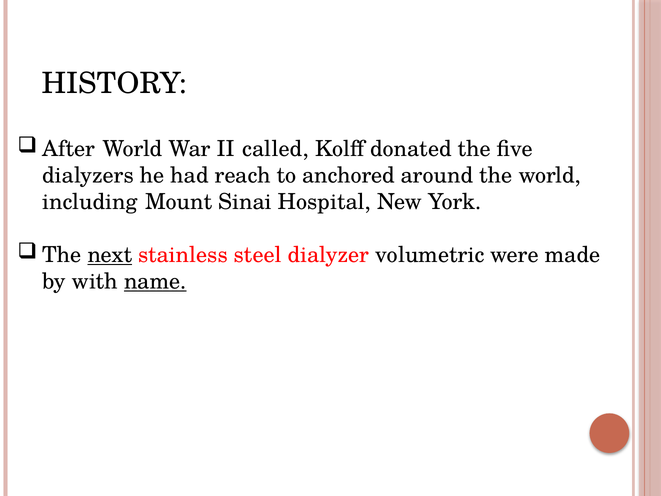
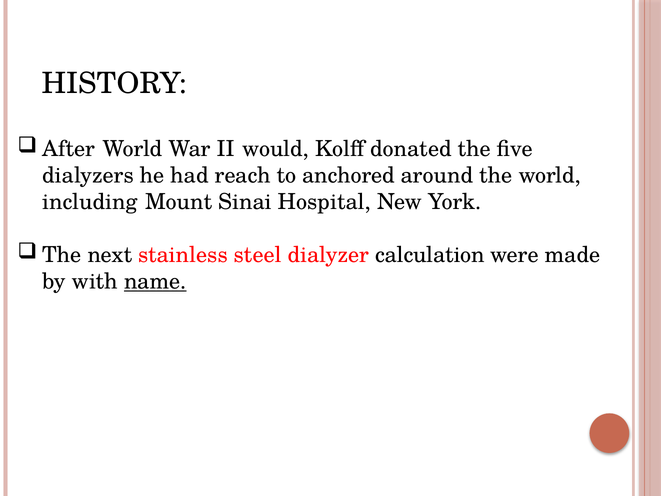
called: called -> would (276, 149)
next underline: present -> none (110, 255)
volumetric: volumetric -> calculation (430, 255)
